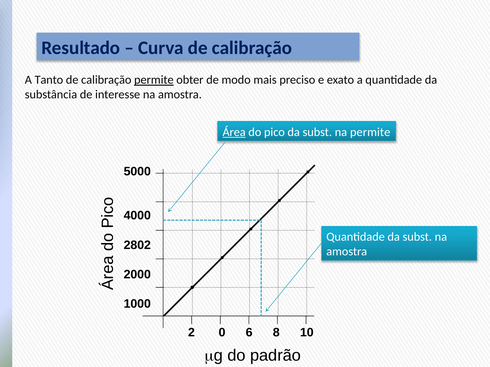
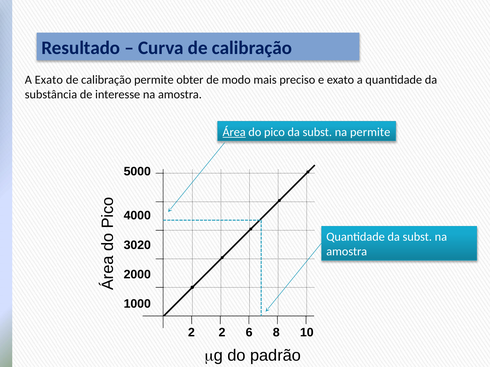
A Tanto: Tanto -> Exato (49, 80)
permite underline: present -> none (154, 80)
2802: 2802 -> 3020 (137, 245)
2 0: 0 -> 2 (222, 333)
